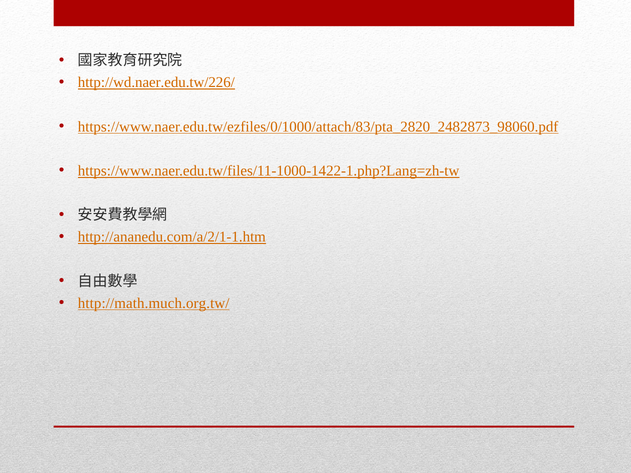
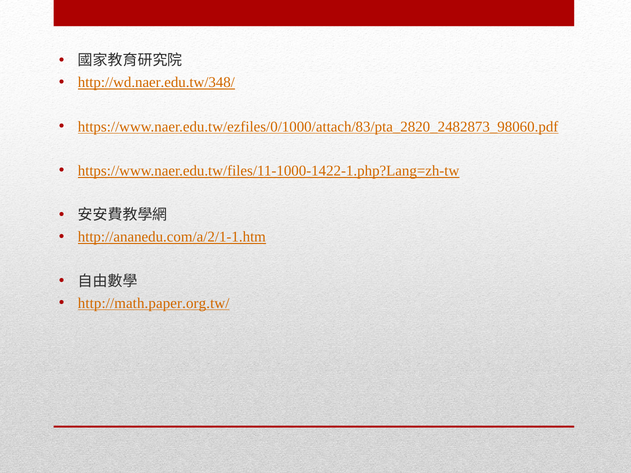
http://wd.naer.edu.tw/226/: http://wd.naer.edu.tw/226/ -> http://wd.naer.edu.tw/348/ (156, 83)
http://math.much.org.tw/: http://math.much.org.tw/ -> http://math.paper.org.tw/ (154, 303)
